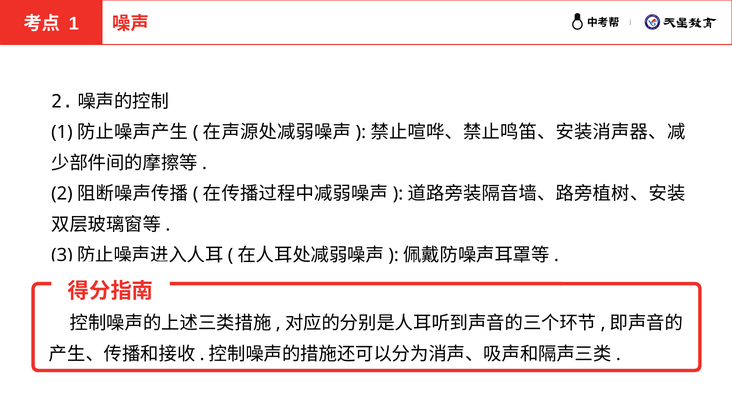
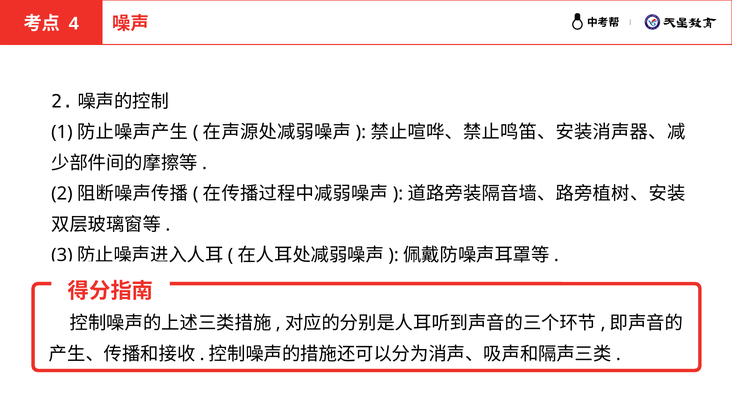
1: 1 -> 4 (74, 24)
